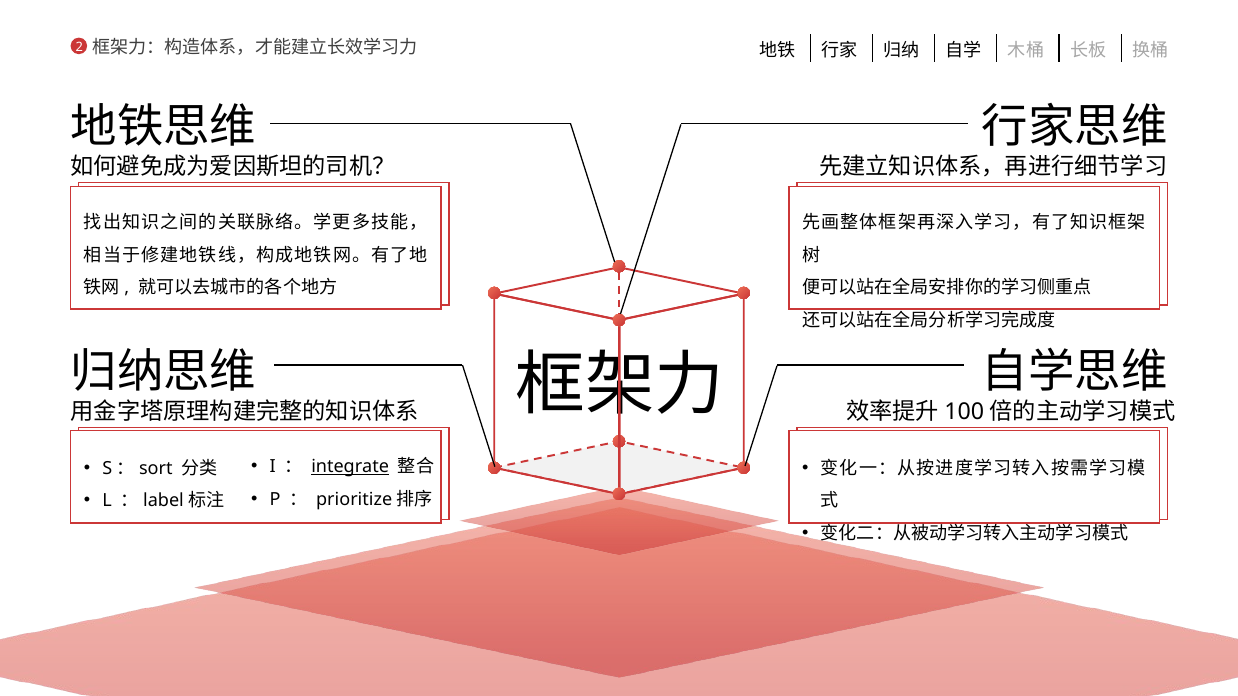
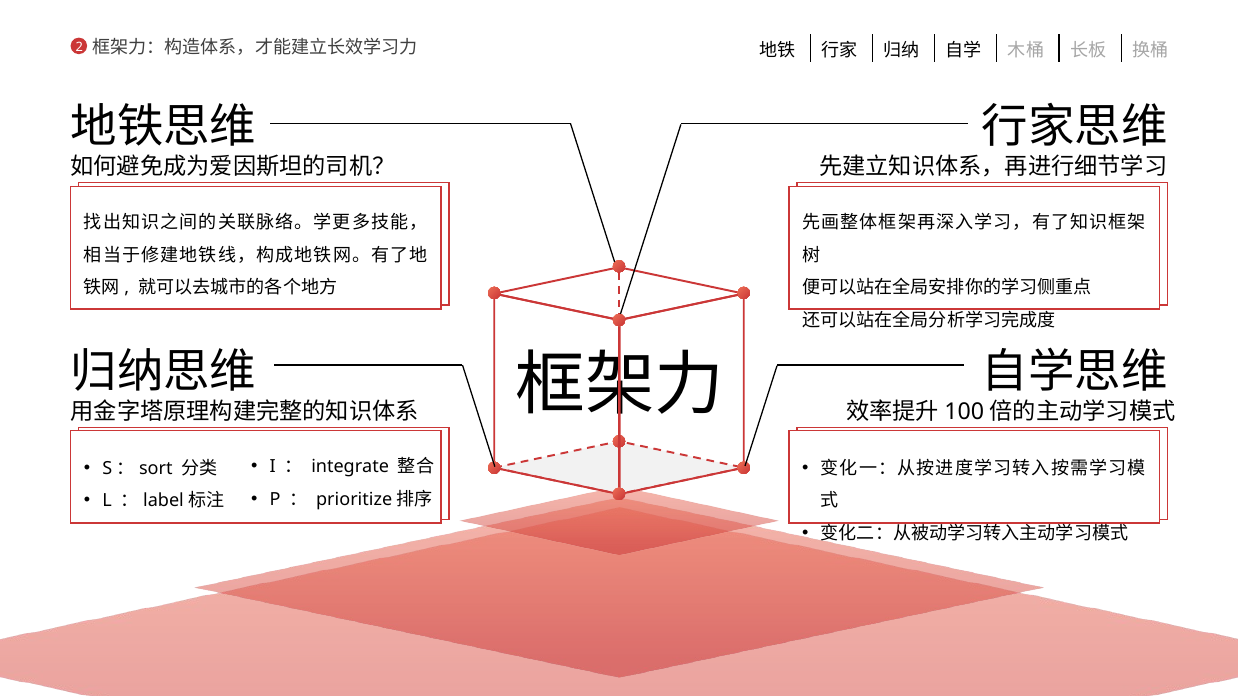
integrate underline: present -> none (350, 467)
